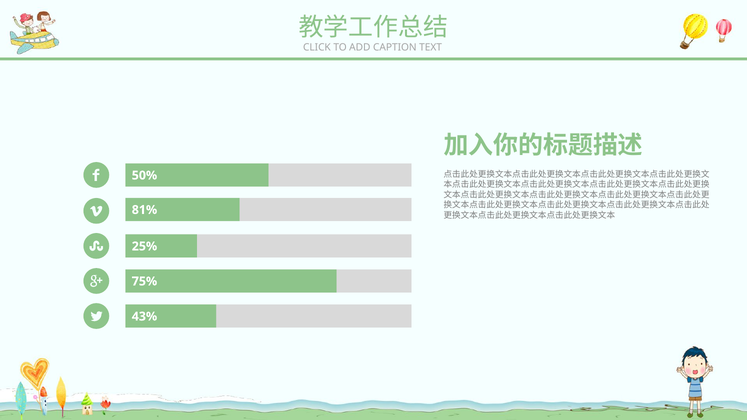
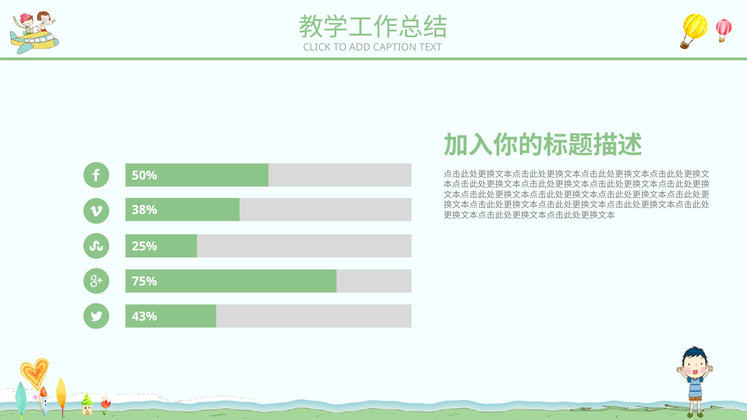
81%: 81% -> 38% (144, 210)
